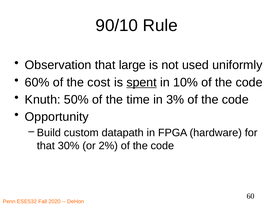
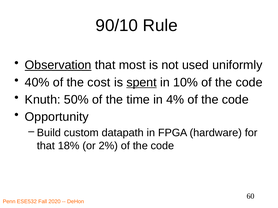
Observation underline: none -> present (58, 65)
large: large -> most (132, 65)
60%: 60% -> 40% (37, 83)
3%: 3% -> 4% (175, 100)
30%: 30% -> 18% (69, 146)
